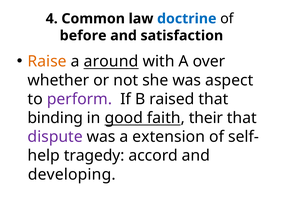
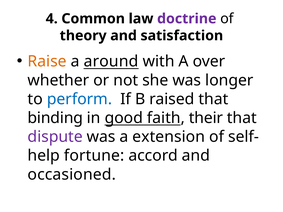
doctrine colour: blue -> purple (187, 19)
before: before -> theory (83, 36)
aspect: aspect -> longer (229, 80)
perform colour: purple -> blue (79, 99)
tragedy: tragedy -> fortune (94, 156)
developing: developing -> occasioned (72, 175)
